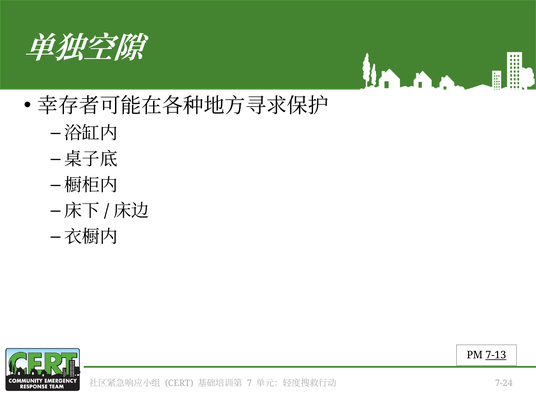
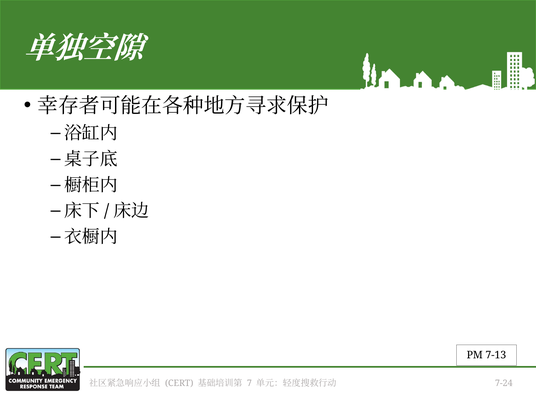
7-13 underline: present -> none (496, 355)
